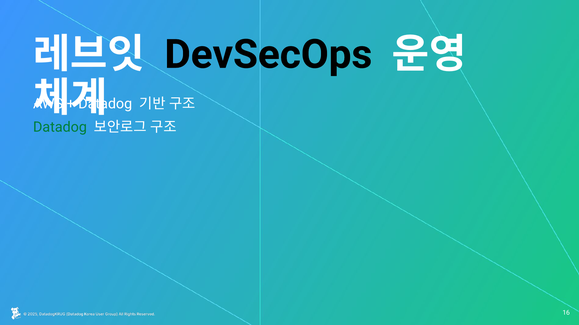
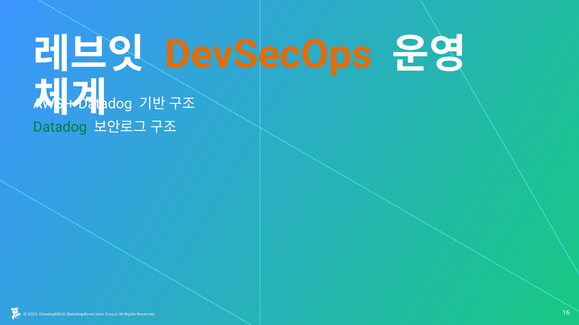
DevSecOps colour: black -> orange (268, 55)
